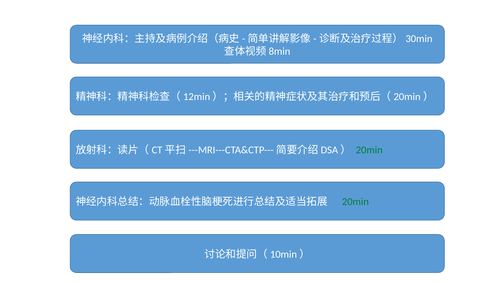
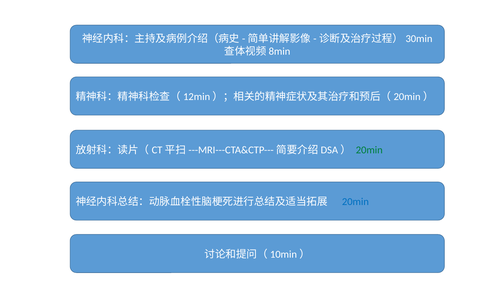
20min colour: green -> blue (355, 202)
